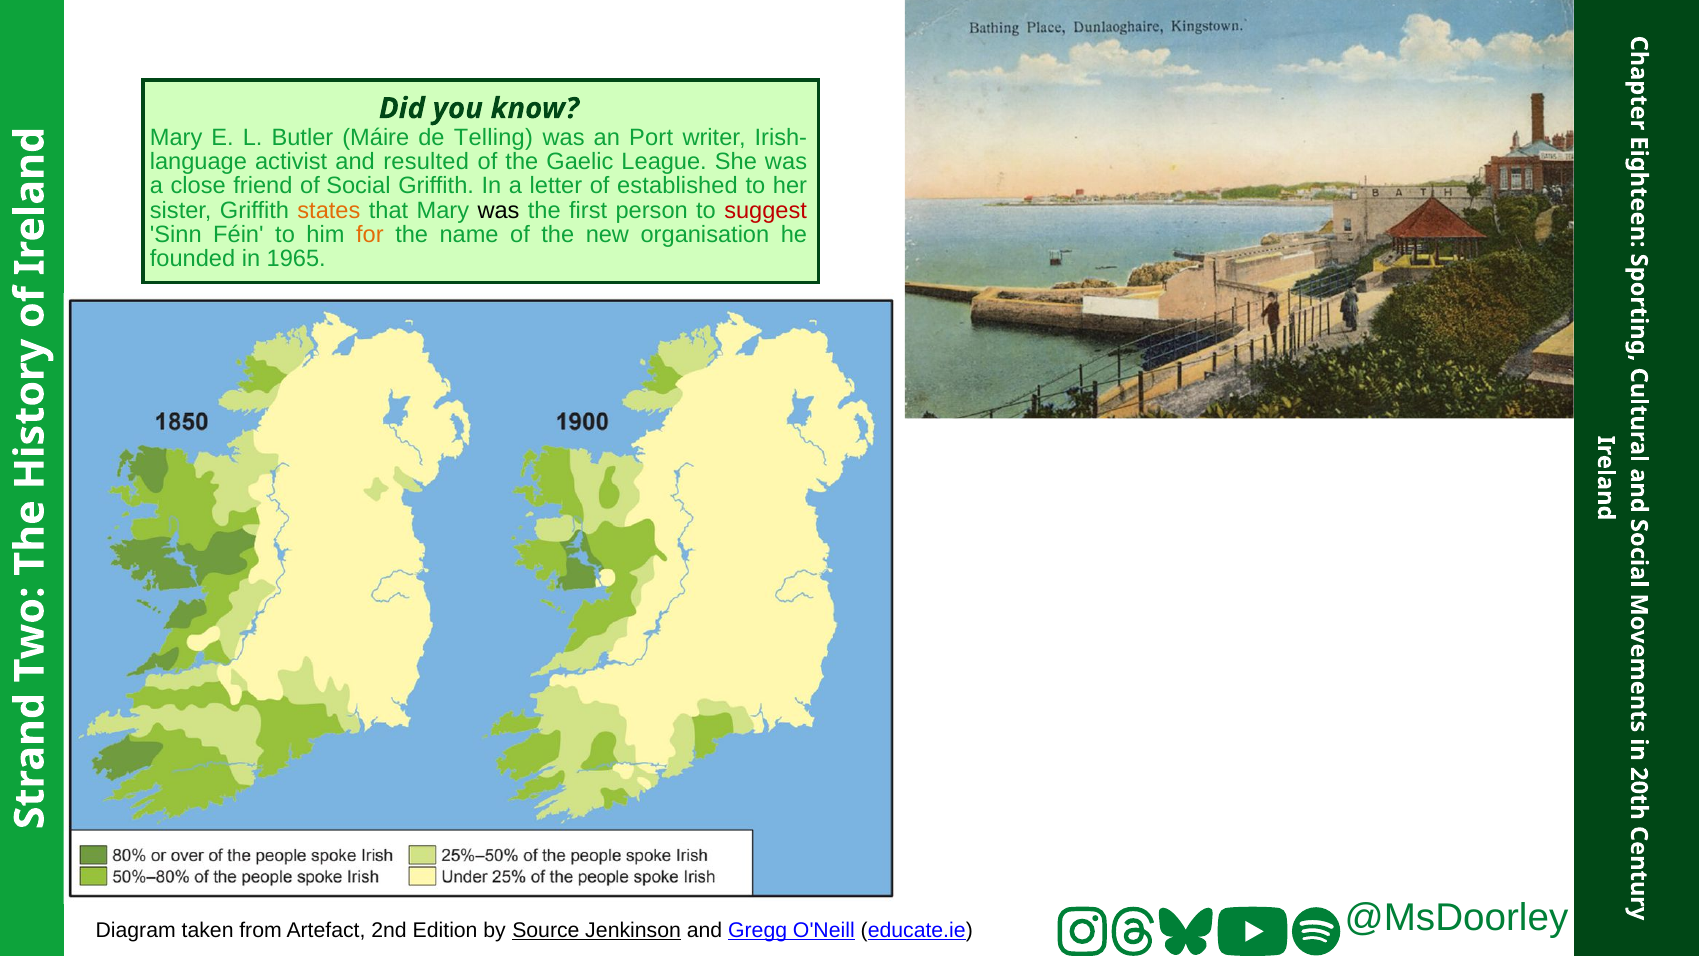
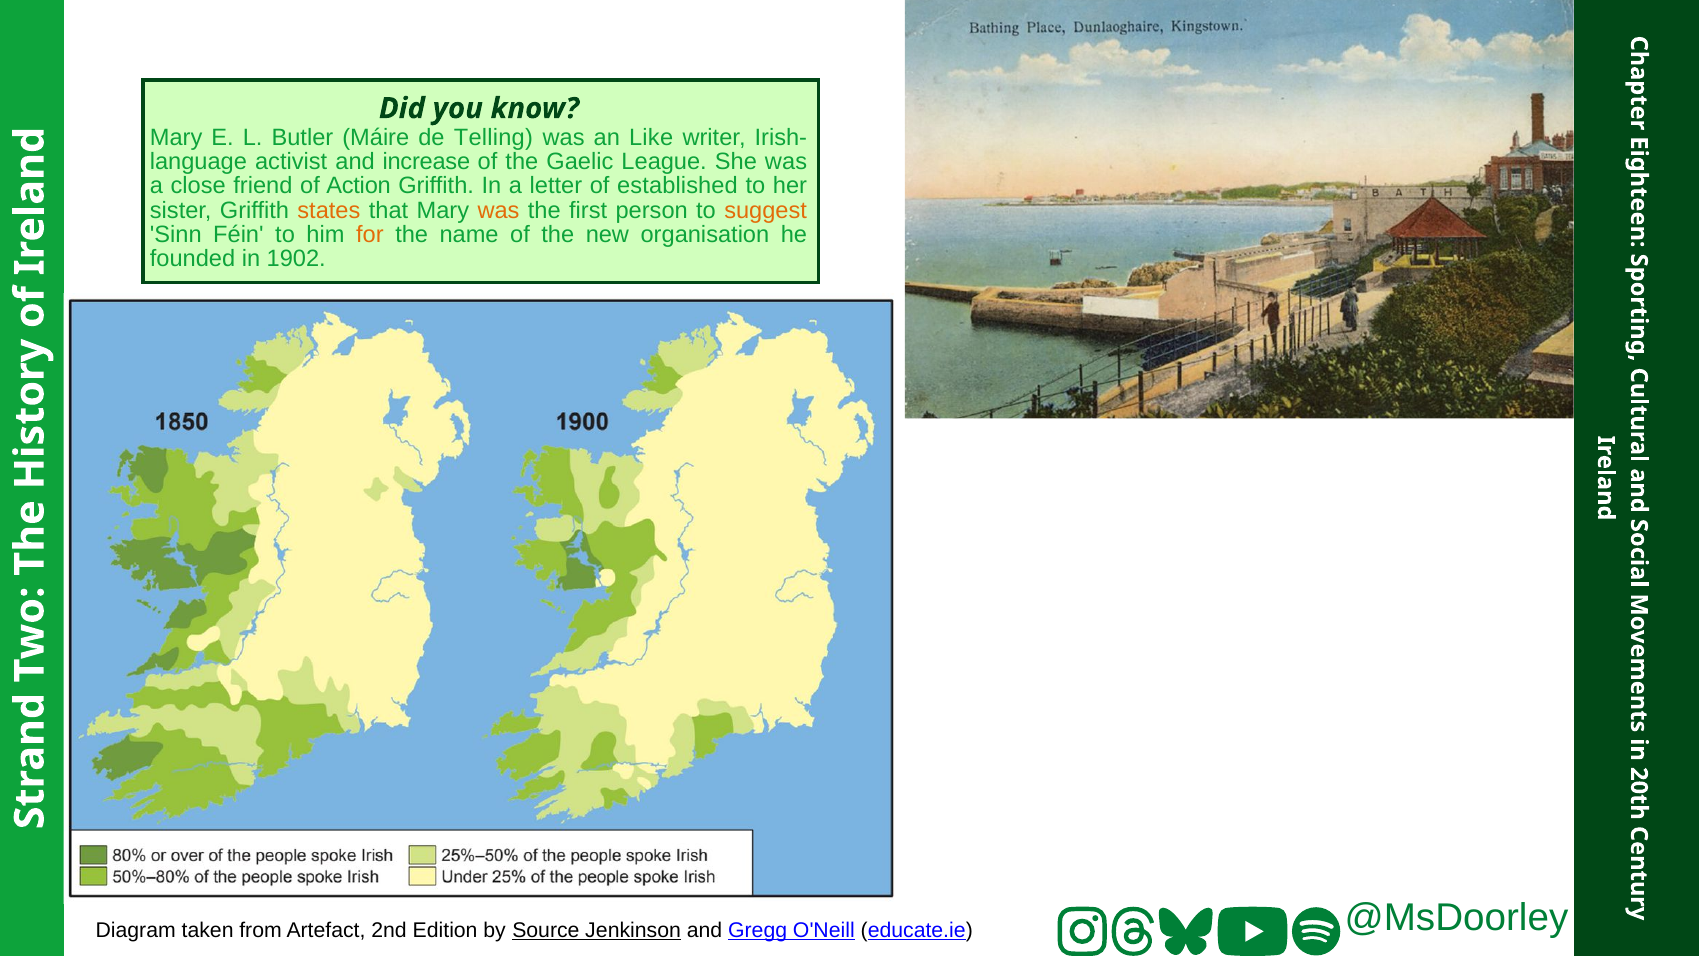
Port: Port -> Like (651, 137)
resulted: resulted -> increase (426, 162)
Social: Social -> Action (359, 186)
was colour: black -> orange (499, 210)
suggest colour: red -> orange (766, 210)
1965: 1965 -> 1902 (296, 259)
